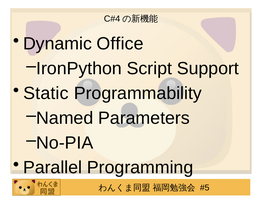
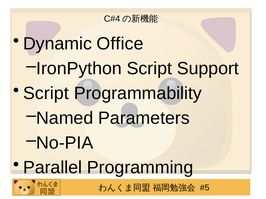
Static: Static -> Script (46, 93)
